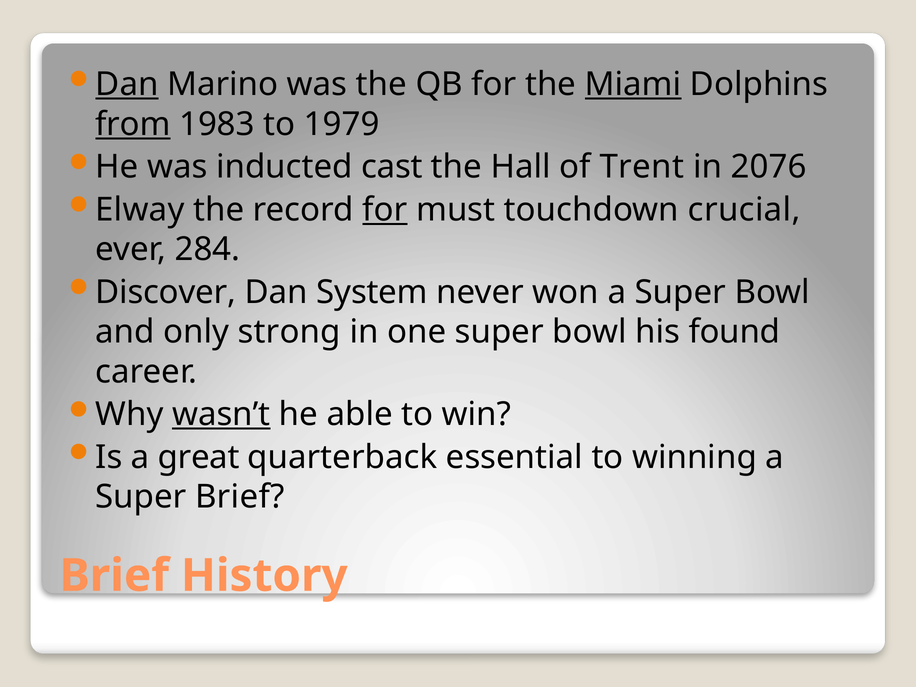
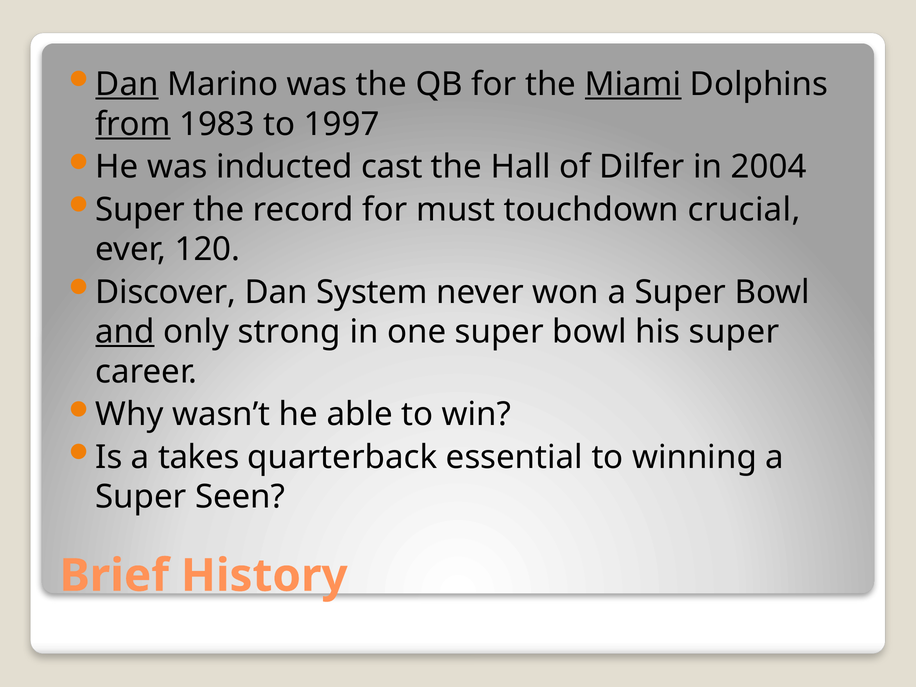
1979: 1979 -> 1997 (342, 124)
Trent: Trent -> Dilfer (642, 167)
2076: 2076 -> 2004 (769, 167)
Elway: Elway -> Super (140, 210)
for underline: present -> none (385, 210)
284: 284 -> 120 (207, 249)
and underline: none -> present (125, 332)
his found: found -> super (734, 332)
wasn’t underline: present -> none (221, 414)
great: great -> takes (199, 457)
Super Brief: Brief -> Seen (240, 497)
